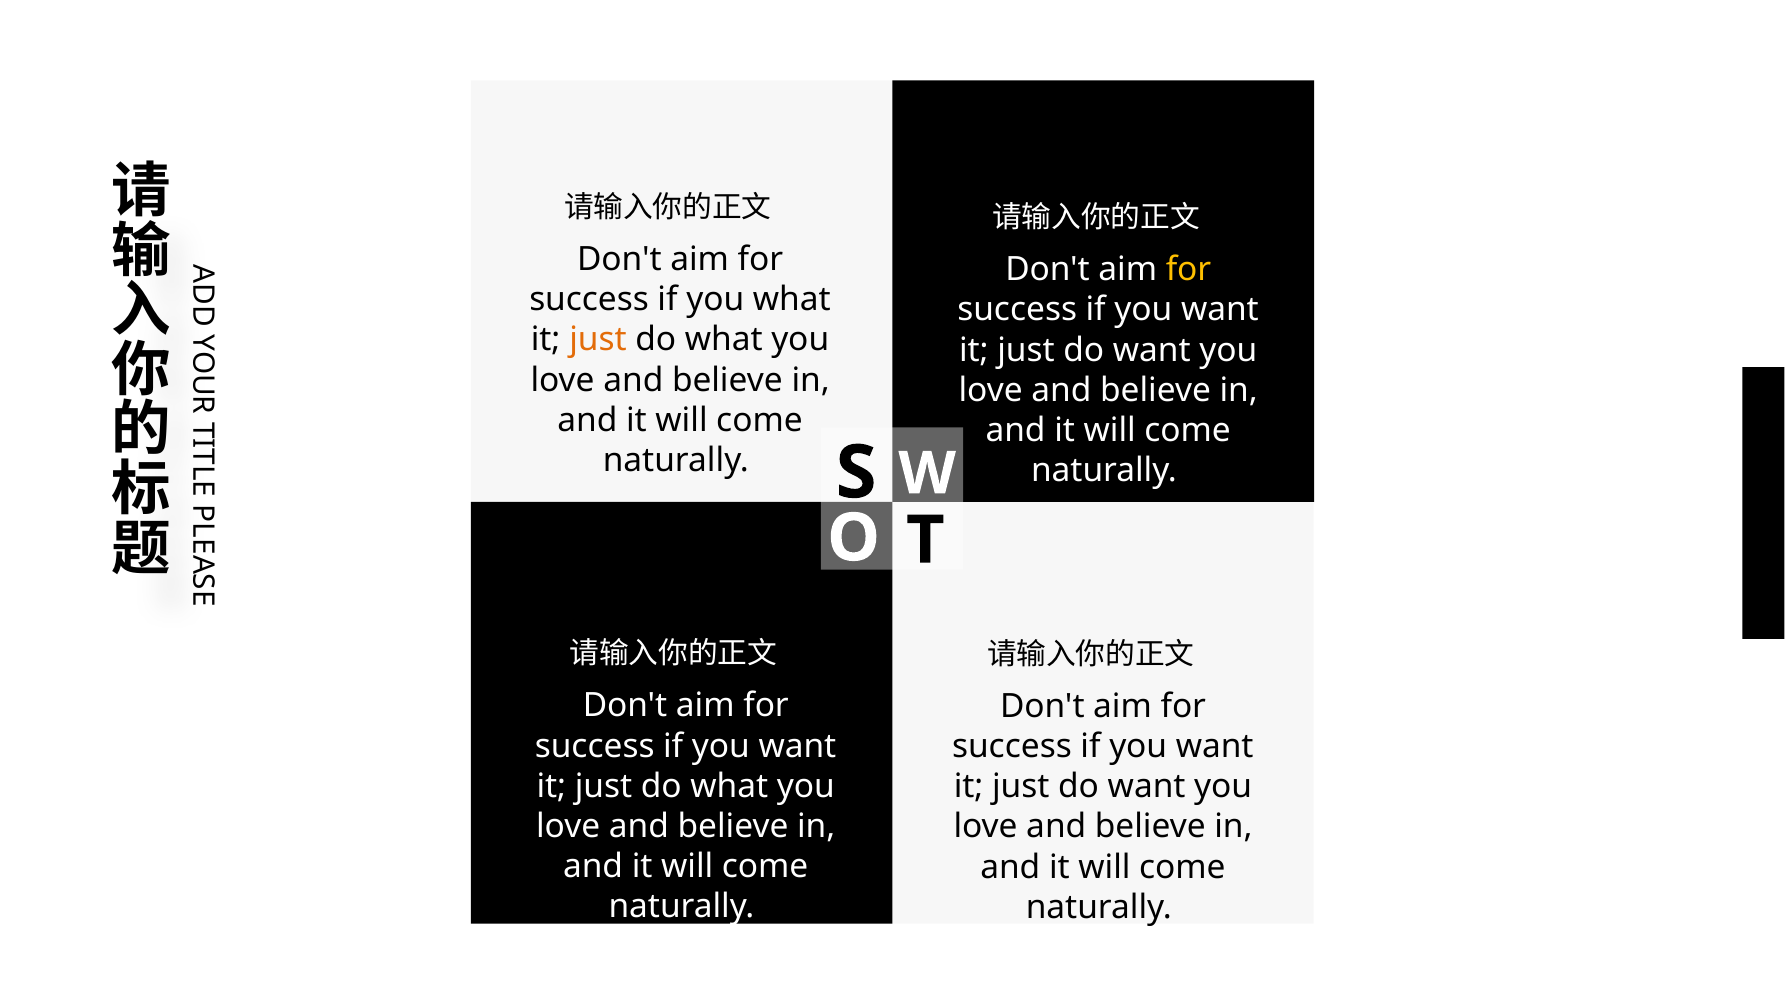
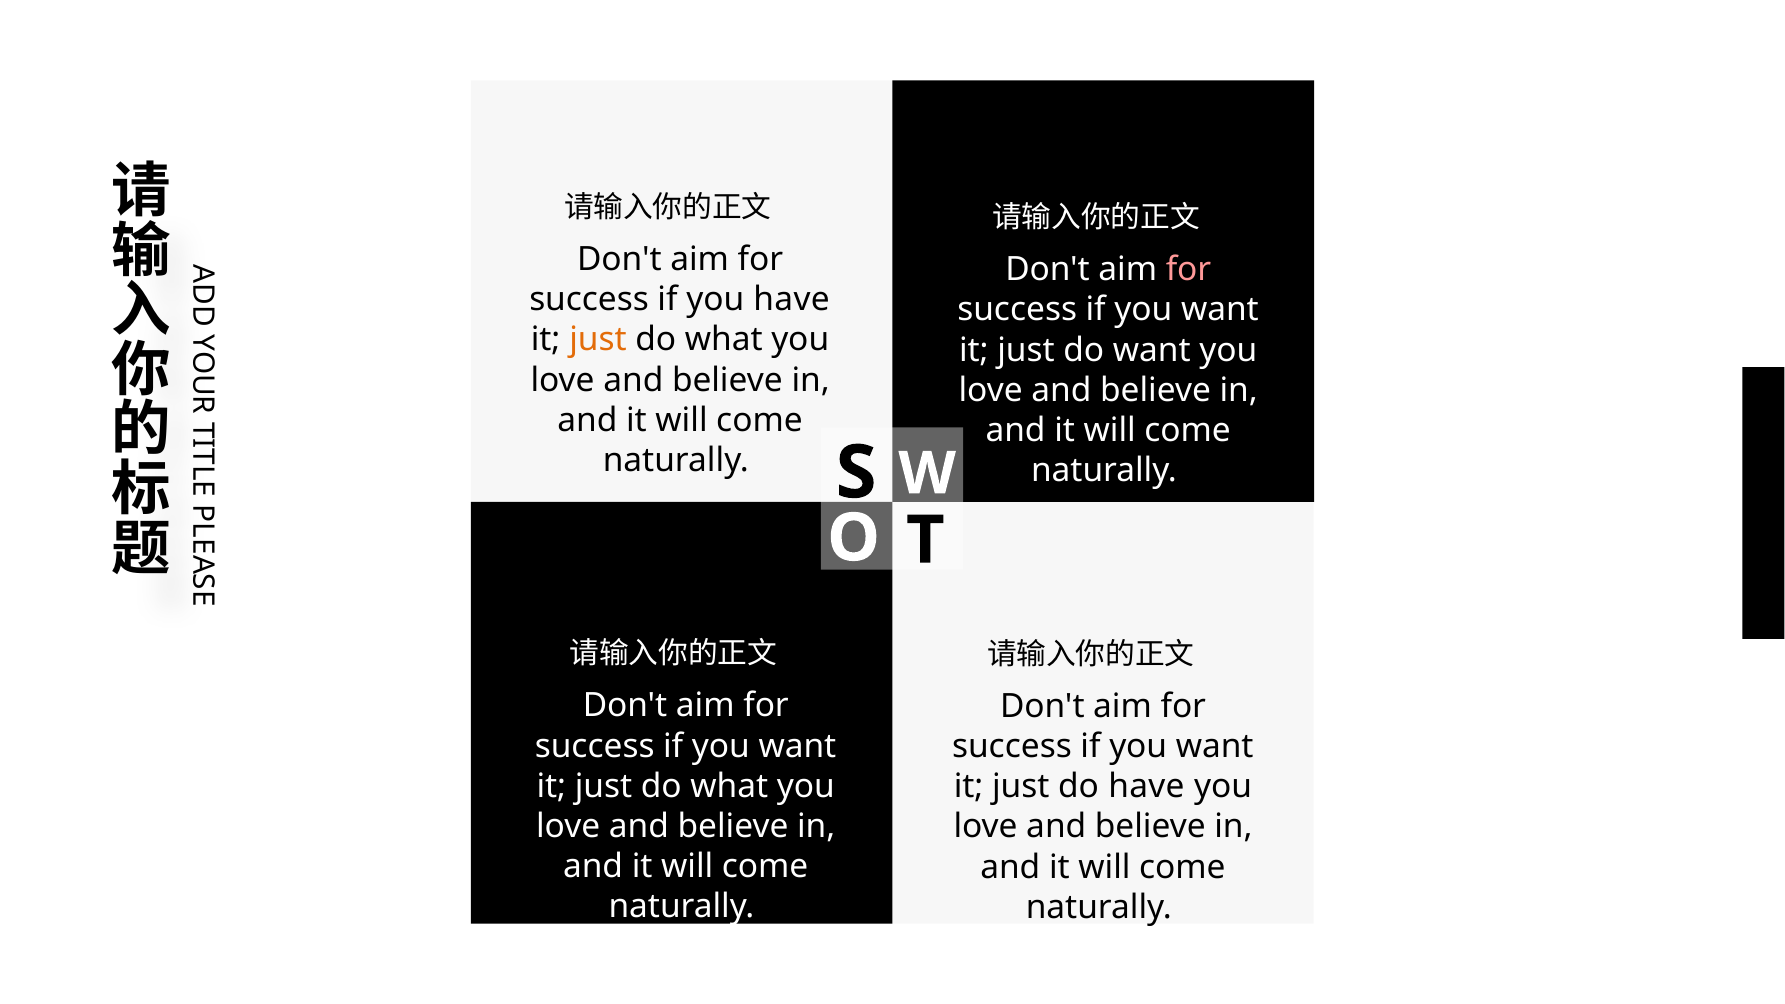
for colour: yellow -> pink (1189, 270)
you what: what -> have (792, 300)
want: want -> have (1146, 787)
